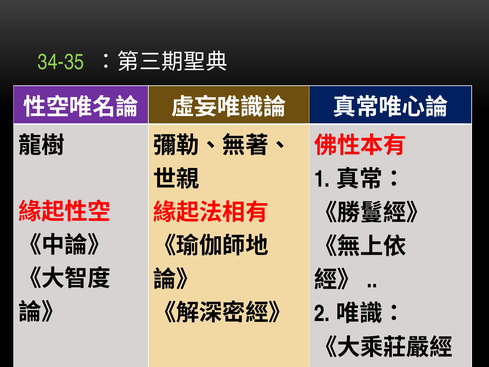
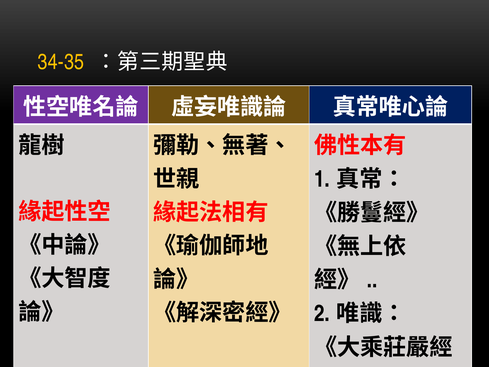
34-35 colour: light green -> yellow (61, 62)
